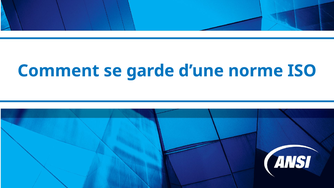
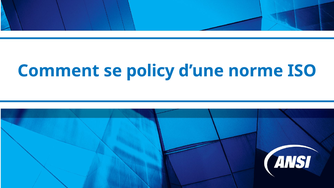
garde: garde -> policy (150, 71)
